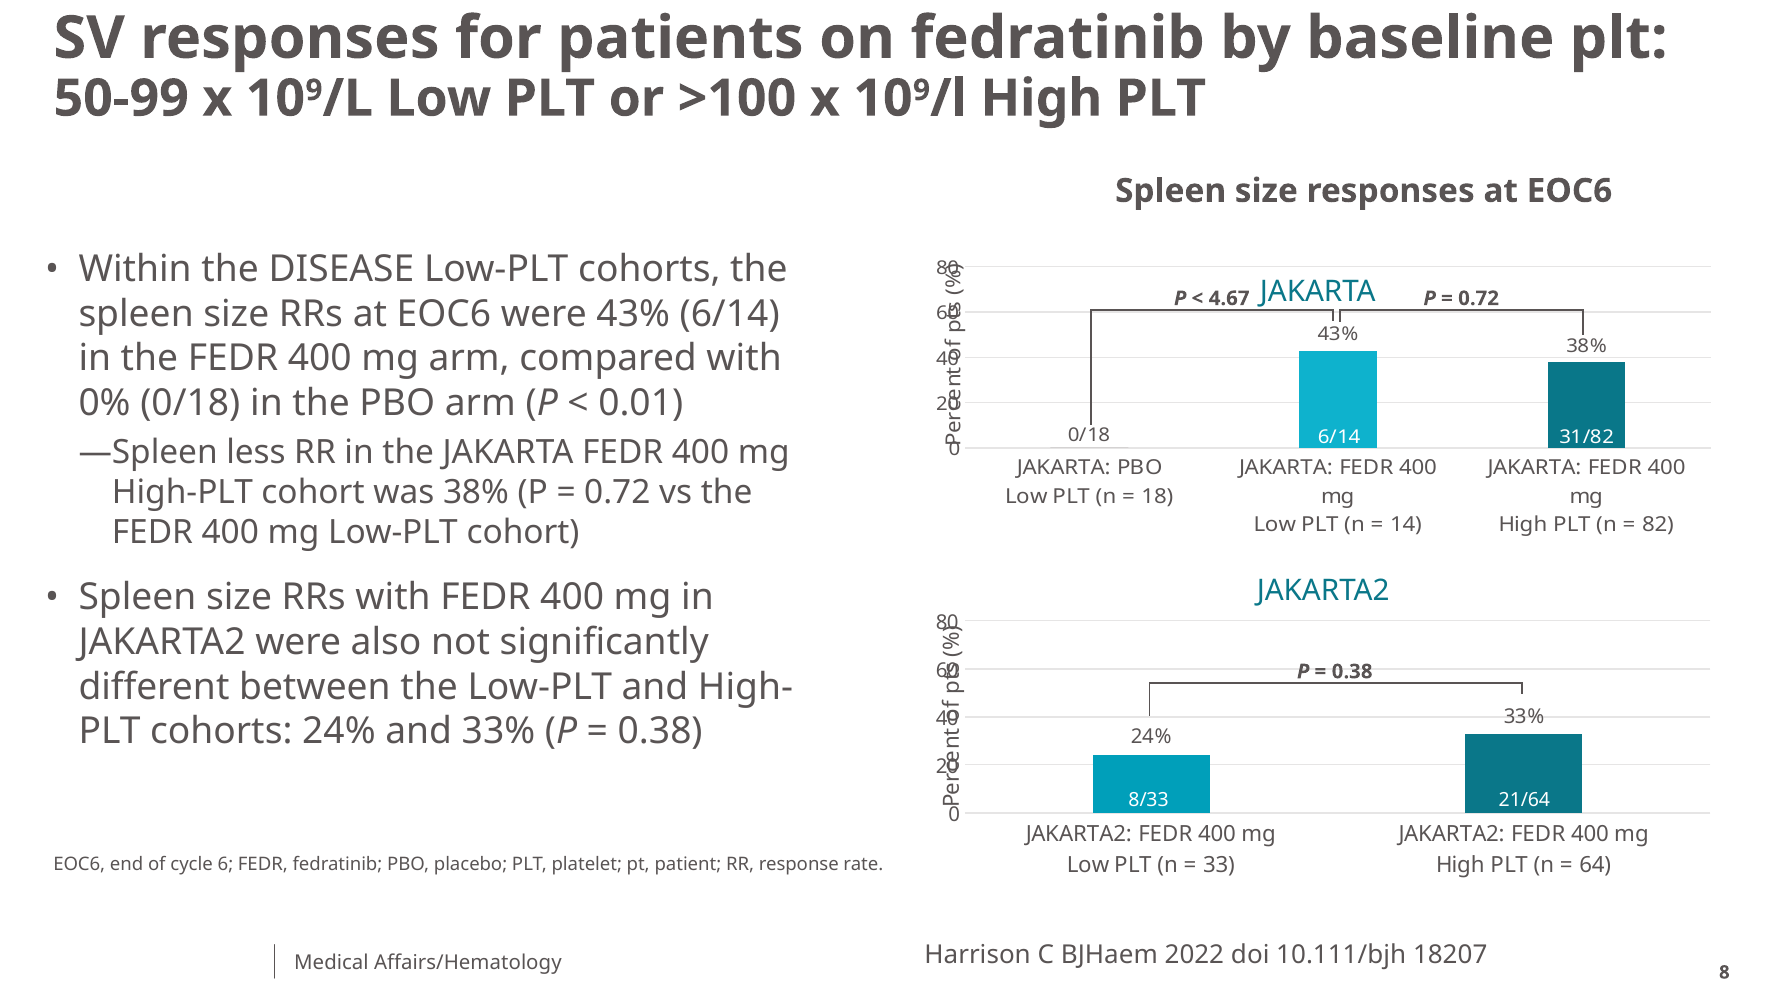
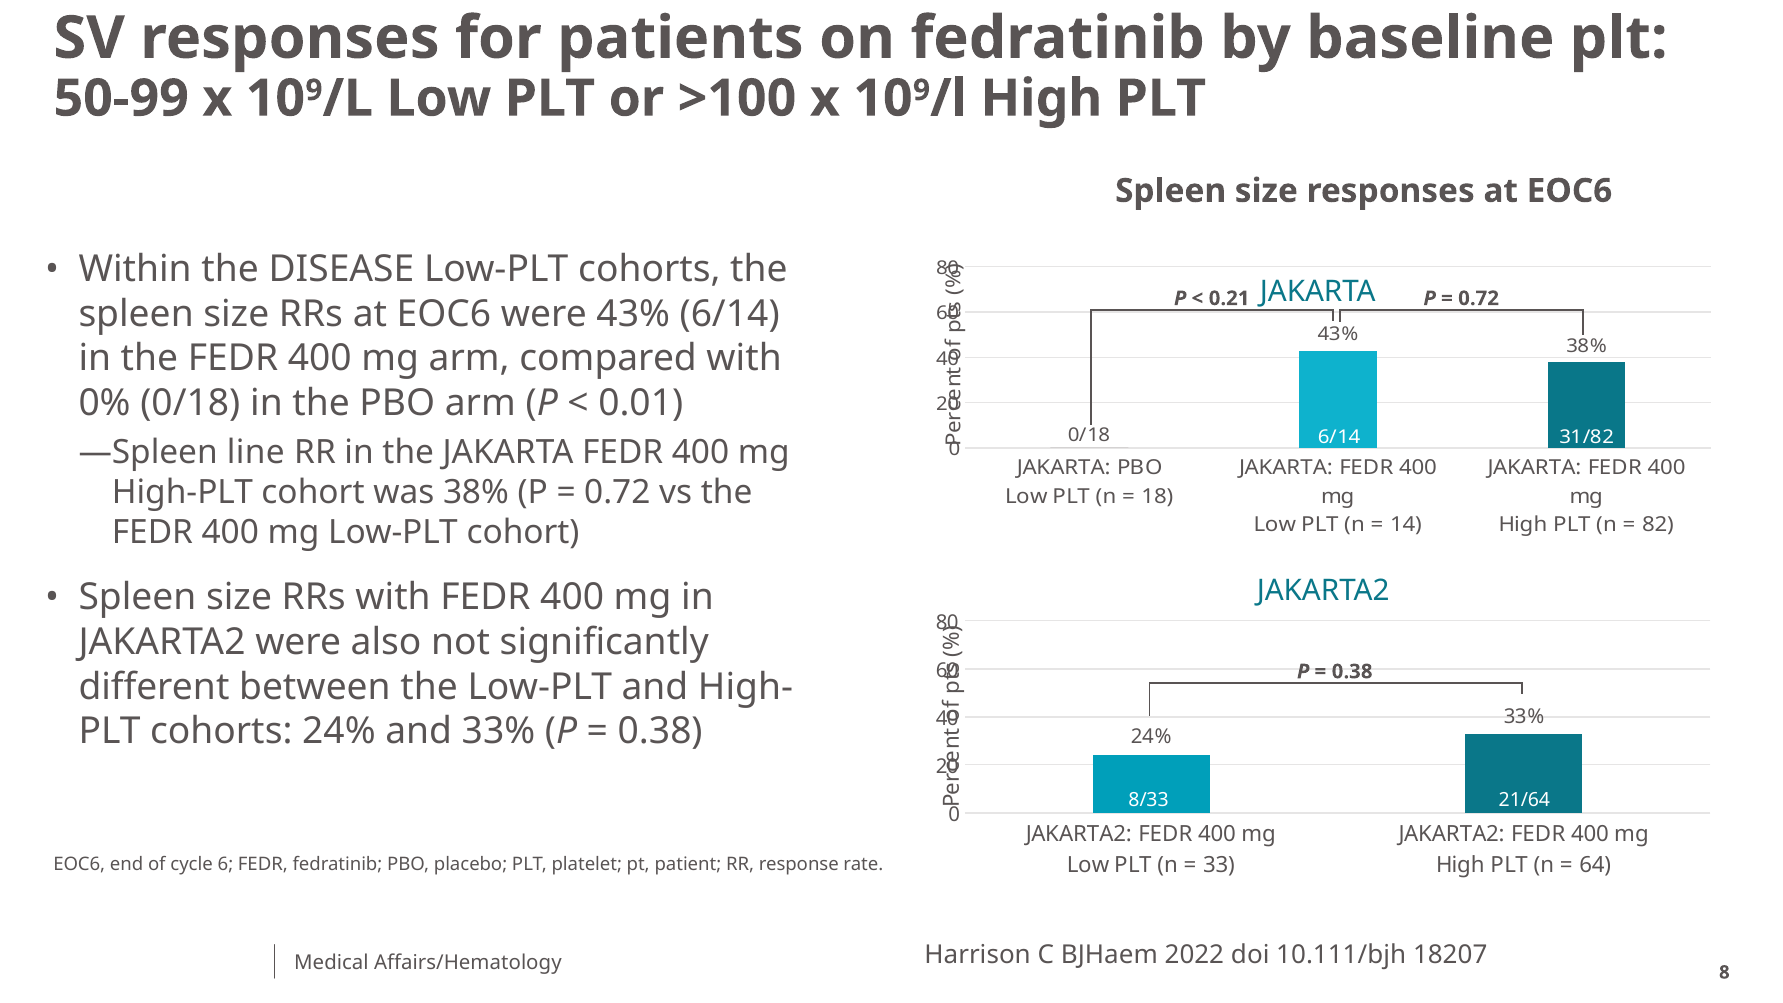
4.67: 4.67 -> 0.21 (1229, 298)
less: less -> line (256, 453)
